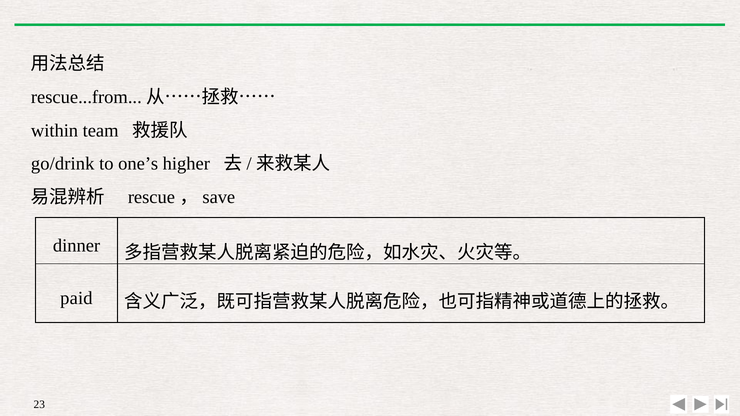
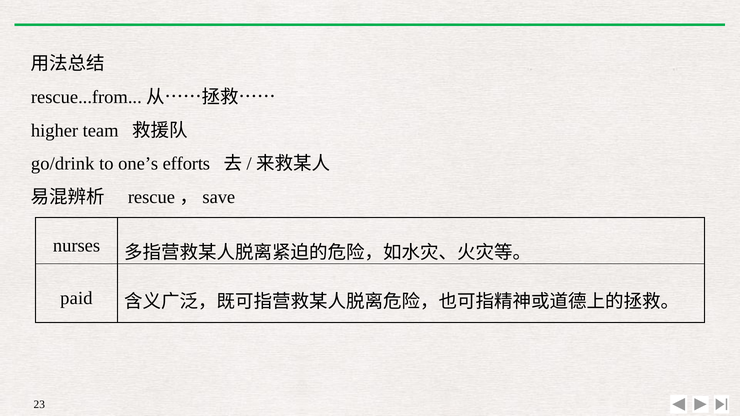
within: within -> higher (55, 131)
higher: higher -> efforts (186, 164)
dinner: dinner -> nurses (77, 246)
